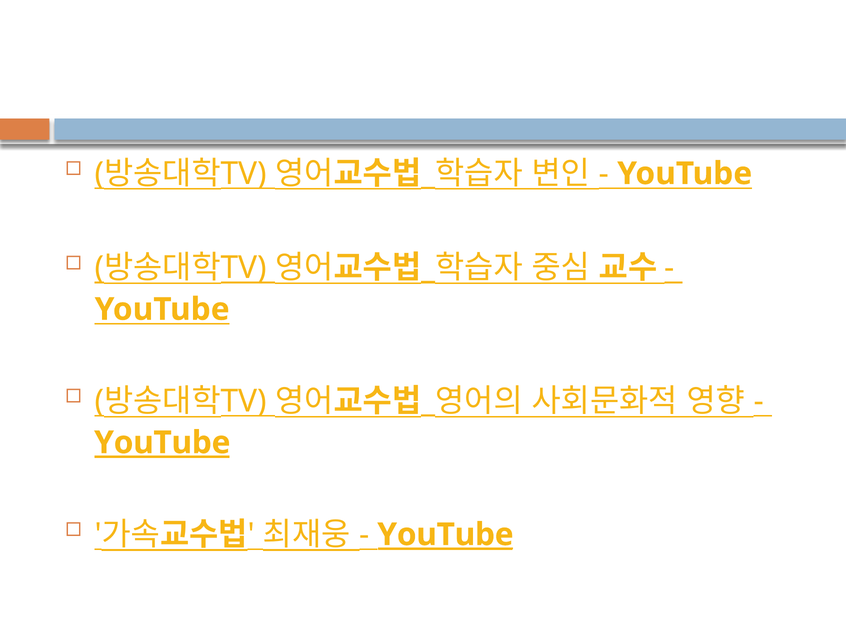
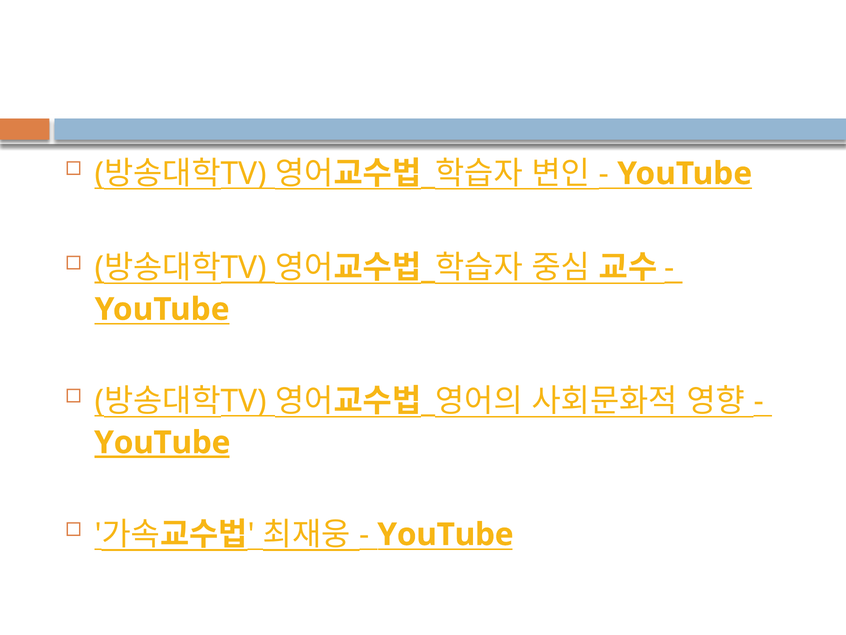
YouTube underline: present -> none (445, 534)
